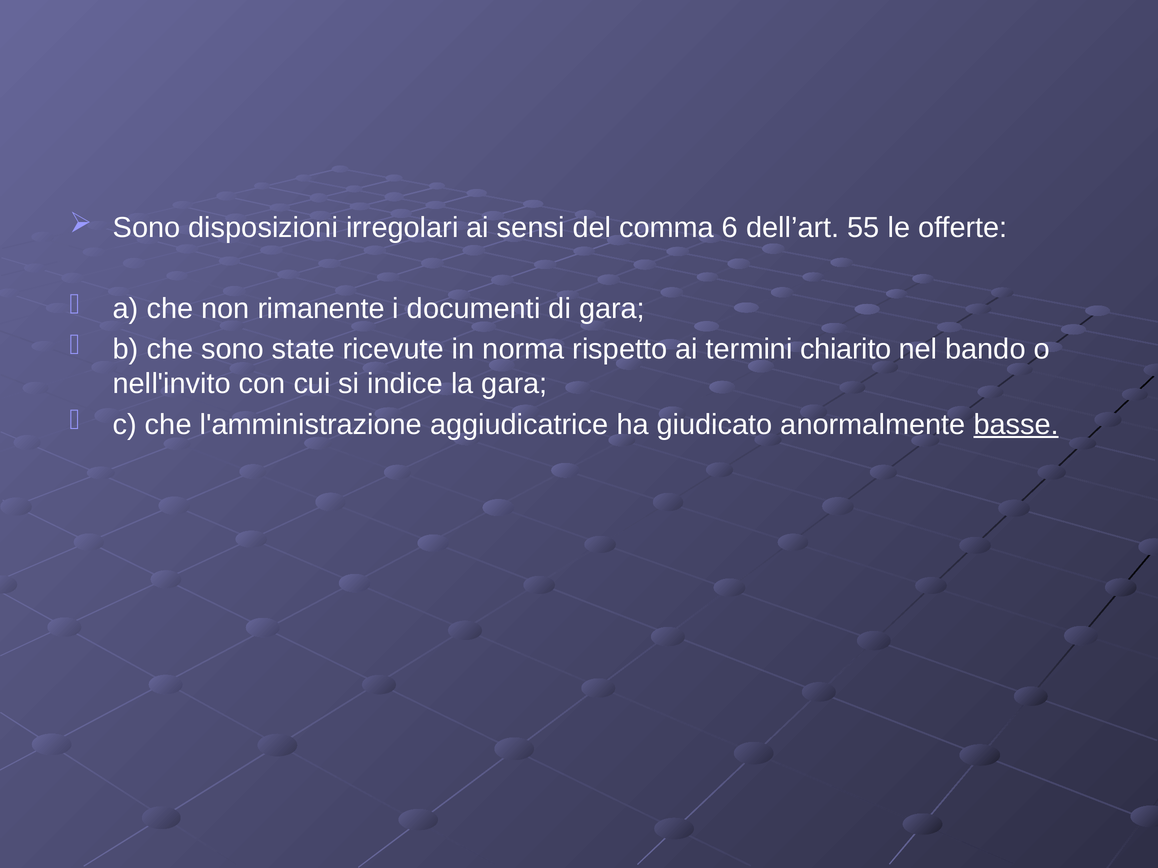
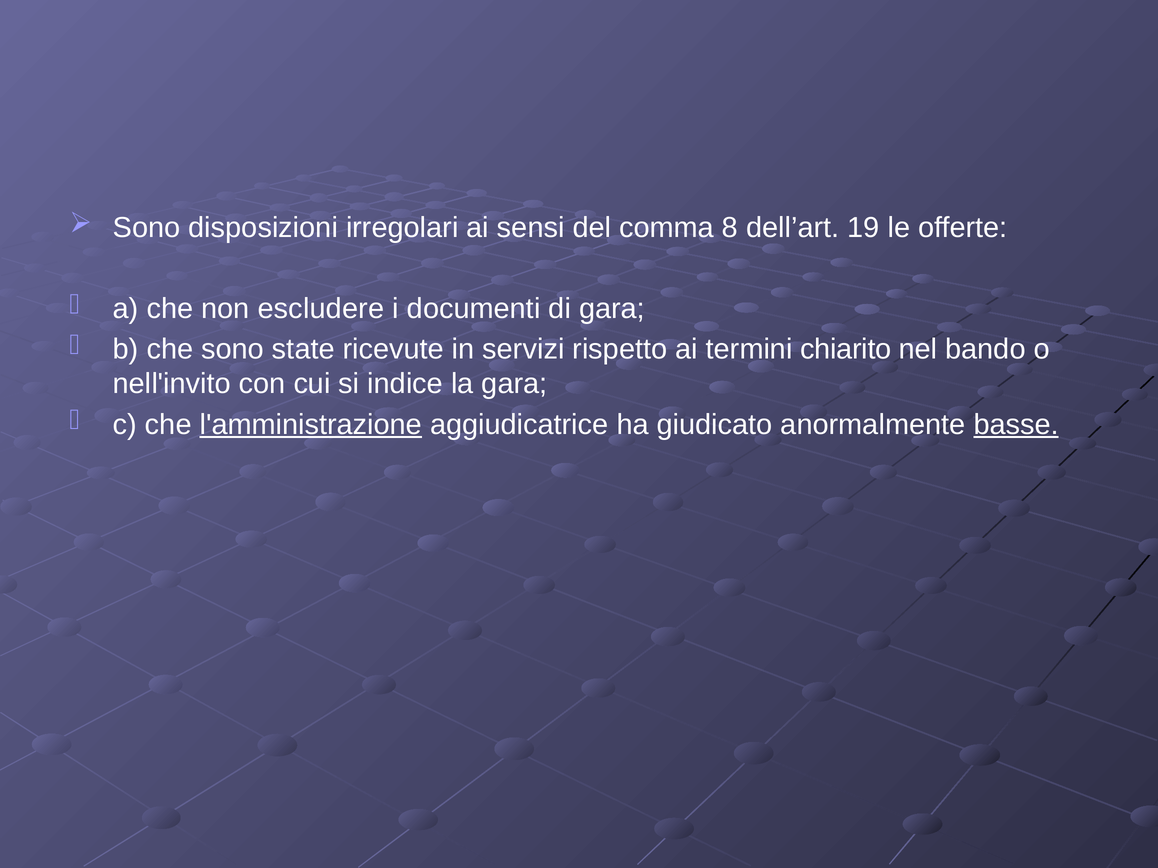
6: 6 -> 8 (730, 228)
55: 55 -> 19 (863, 228)
rimanente: rimanente -> escludere (321, 309)
norma: norma -> servizi (523, 349)
l'amministrazione underline: none -> present (311, 425)
